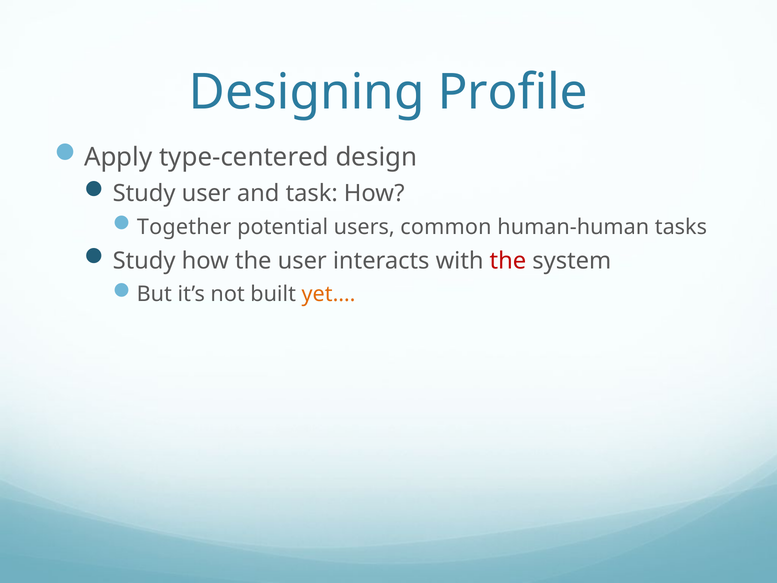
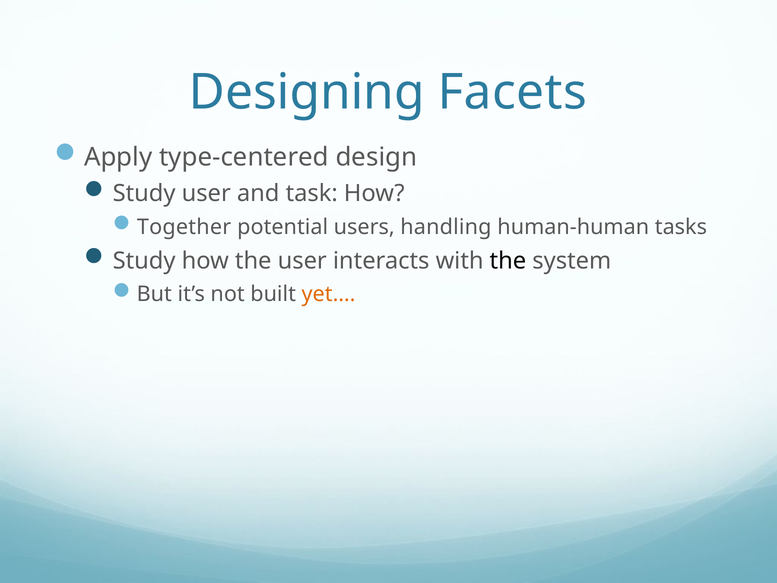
Profile: Profile -> Facets (512, 93)
common: common -> handling (446, 227)
the colour: red -> black (508, 261)
